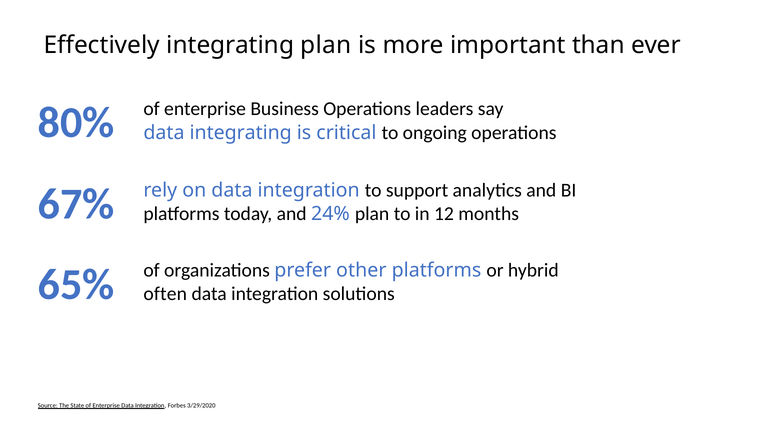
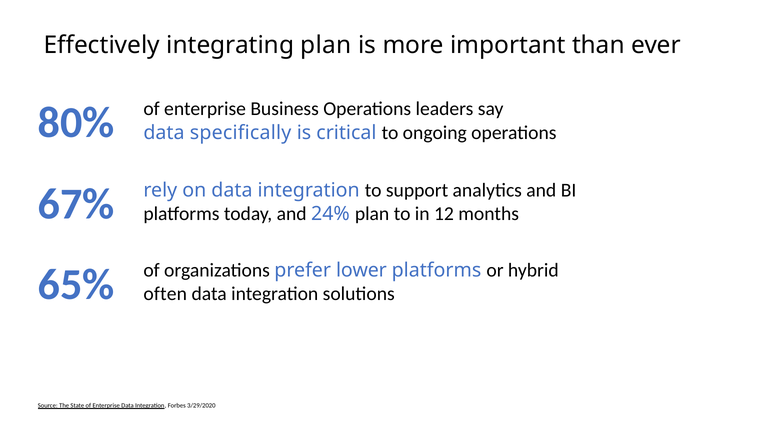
data integrating: integrating -> specifically (241, 133)
other: other -> lower (361, 270)
